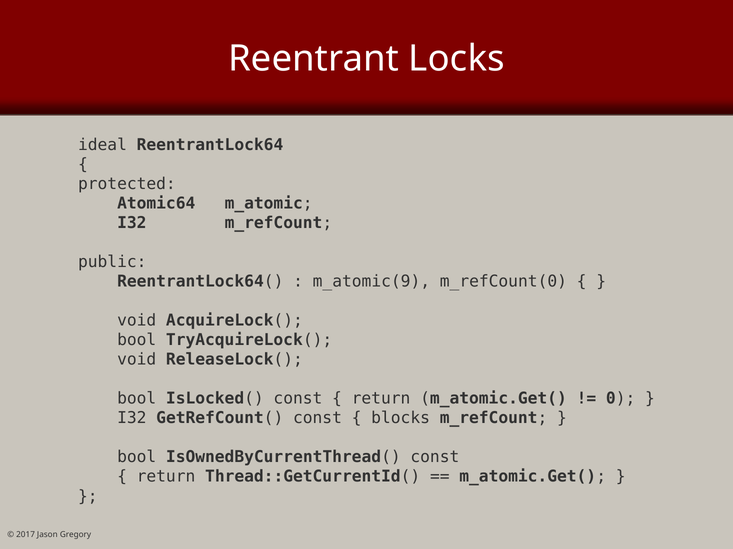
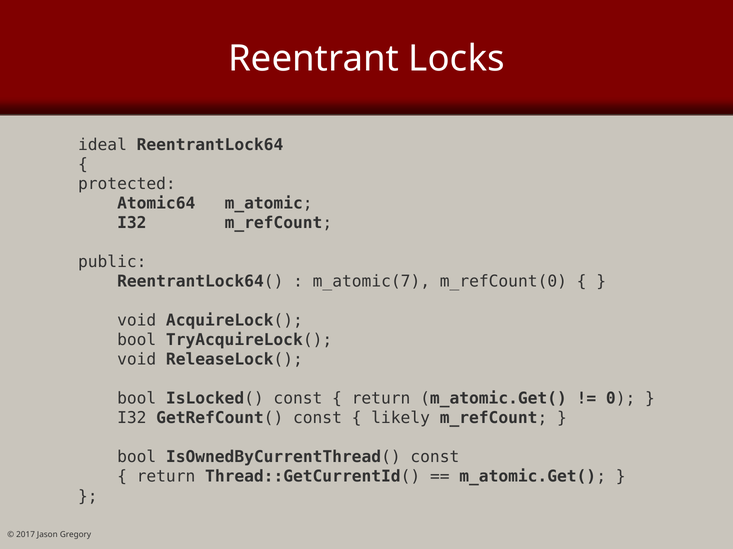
m_atomic(9: m_atomic(9 -> m_atomic(7 (371, 282)
blocks: blocks -> likely (401, 419)
